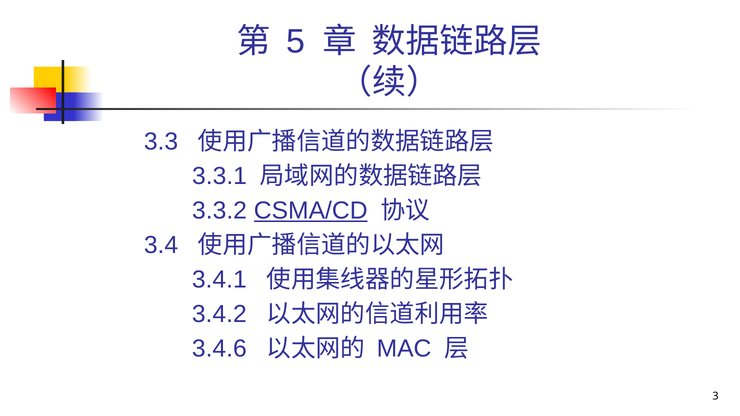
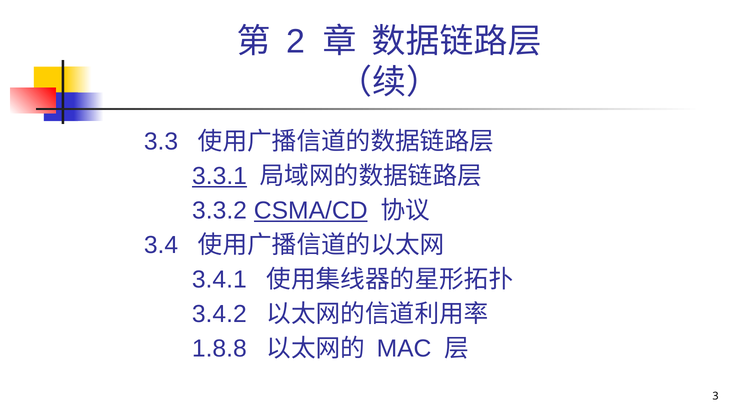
5: 5 -> 2 (296, 42)
3.3.1 underline: none -> present (220, 176)
3.4.6: 3.4.6 -> 1.8.8 (219, 349)
